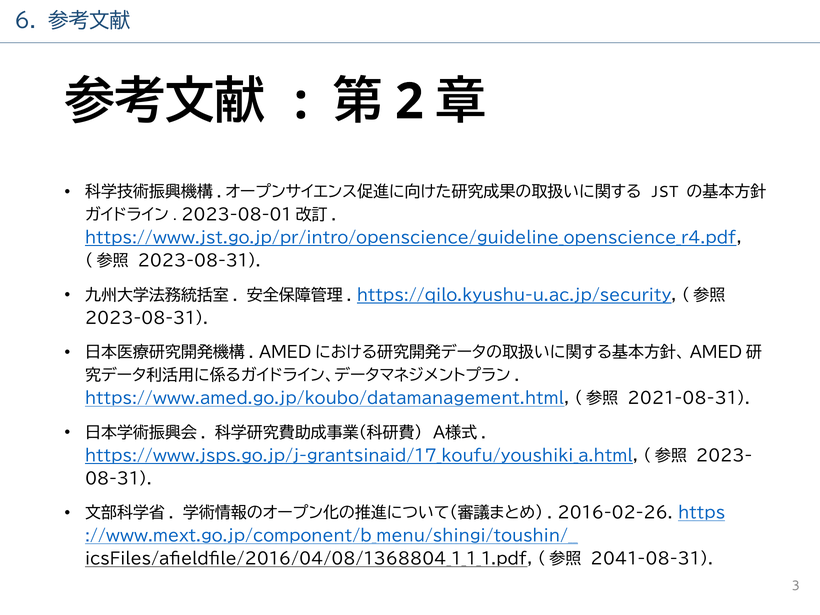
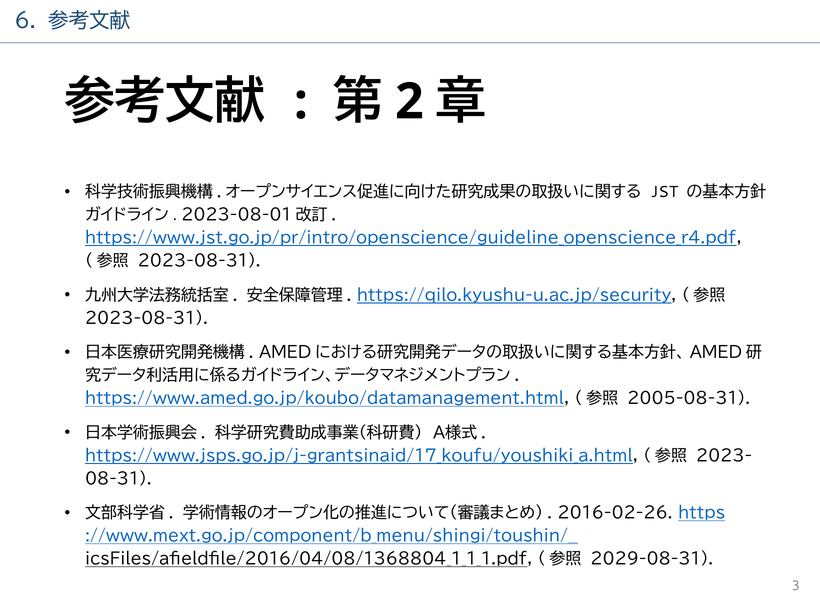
2021-08-31: 2021-08-31 -> 2005-08-31 (689, 399)
2041-08-31: 2041-08-31 -> 2029-08-31 (652, 559)
